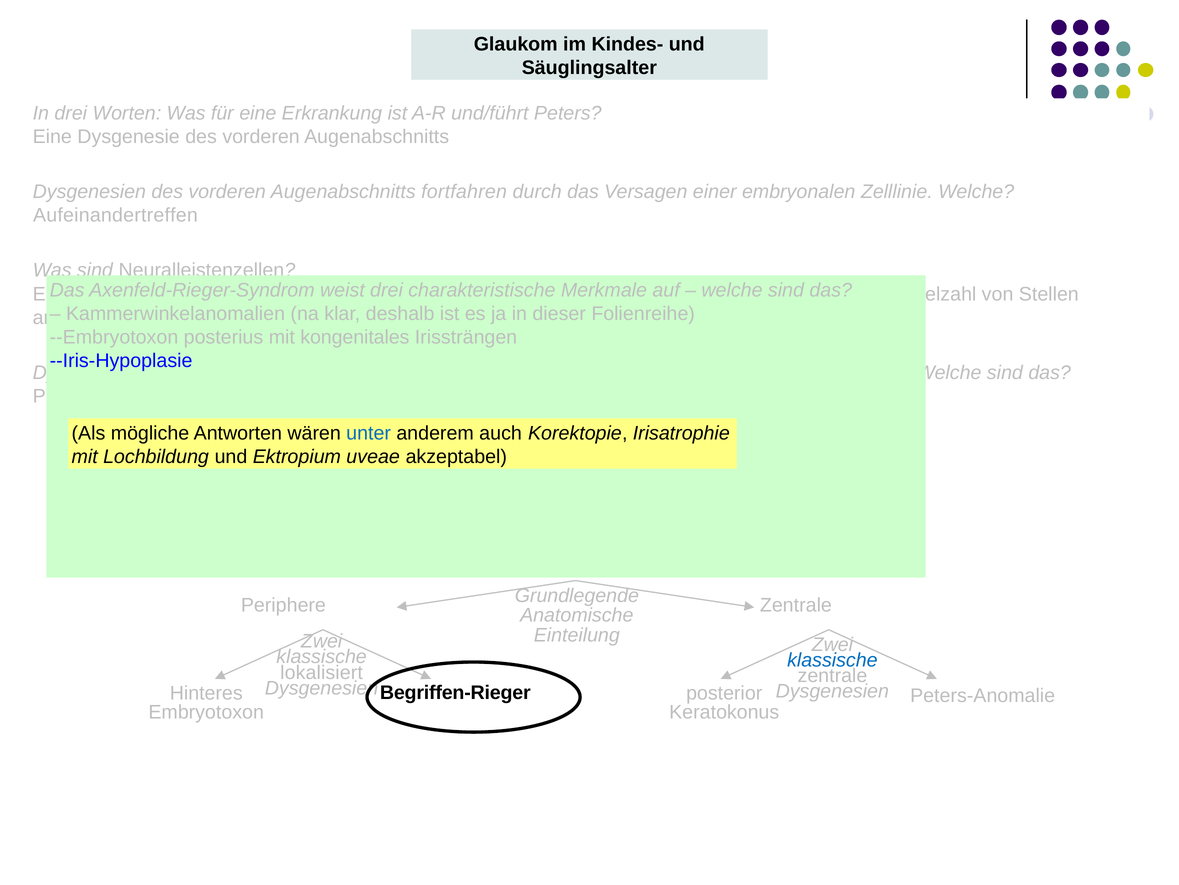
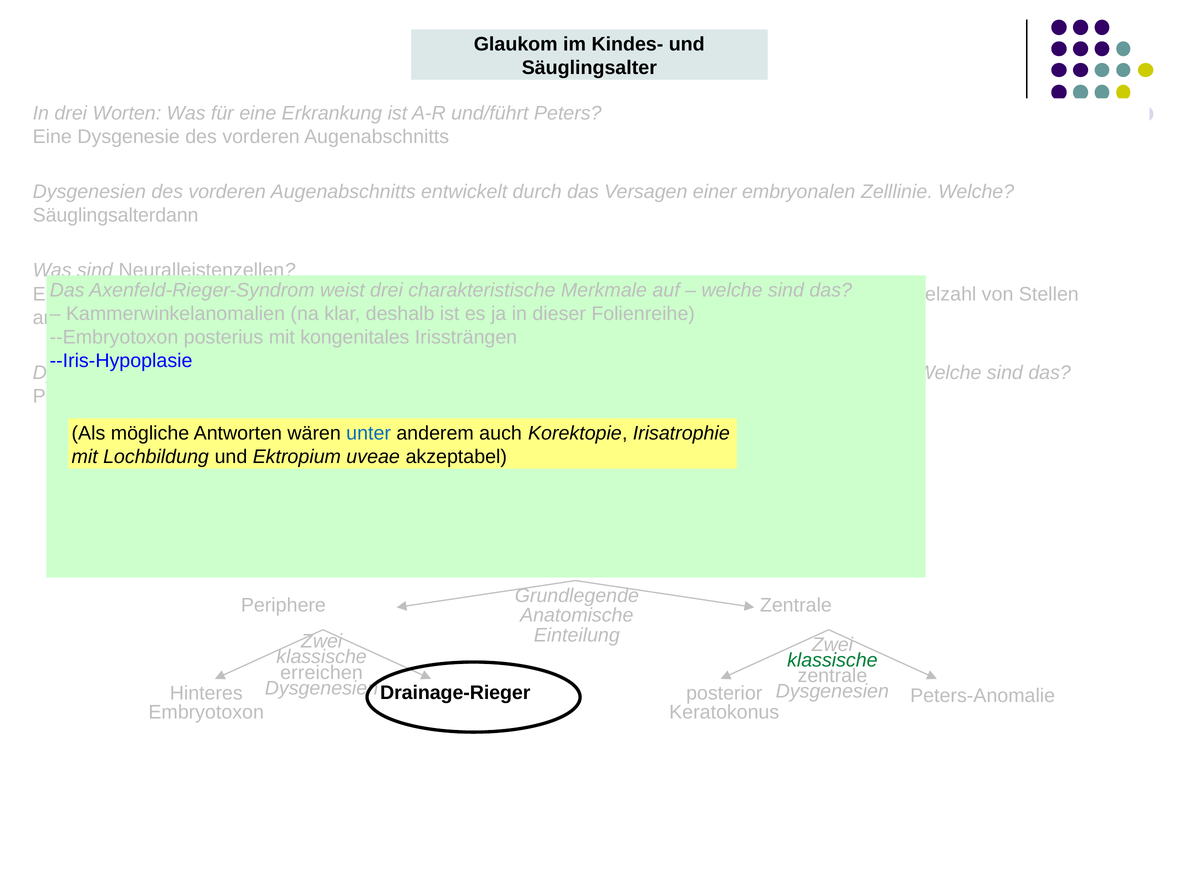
fortfahren: fortfahren -> entwickelt (464, 192)
Aufeinandertreffen: Aufeinandertreffen -> Säuglingsalterdann (116, 215)
klassische colour: blue -> green (832, 660)
lokalisiert: lokalisiert -> erreichen (322, 672)
Begriffen-Rieger: Begriffen-Rieger -> Drainage-Rieger (455, 692)
